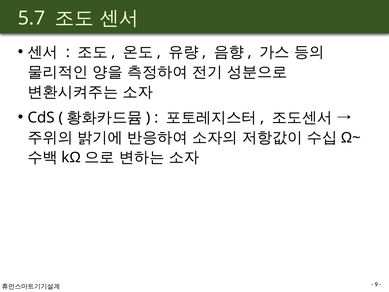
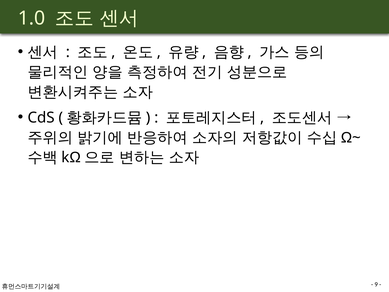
5.7: 5.7 -> 1.0 (32, 18)
